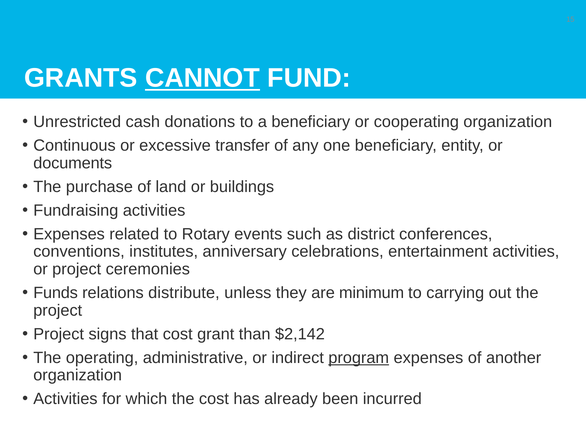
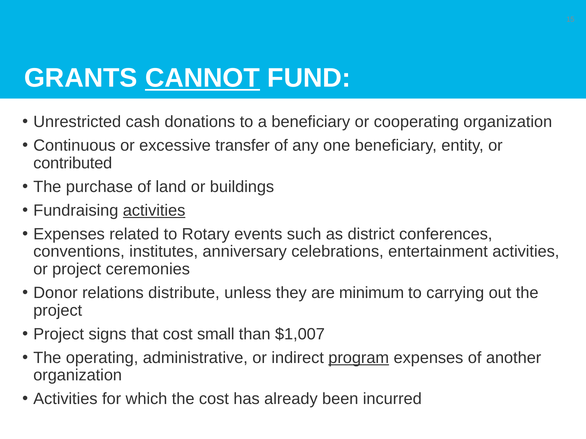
documents: documents -> contributed (73, 163)
activities underline: none -> present (154, 211)
Funds: Funds -> Donor (55, 293)
grant: grant -> small (216, 334)
$2,142: $2,142 -> $1,007 (300, 334)
